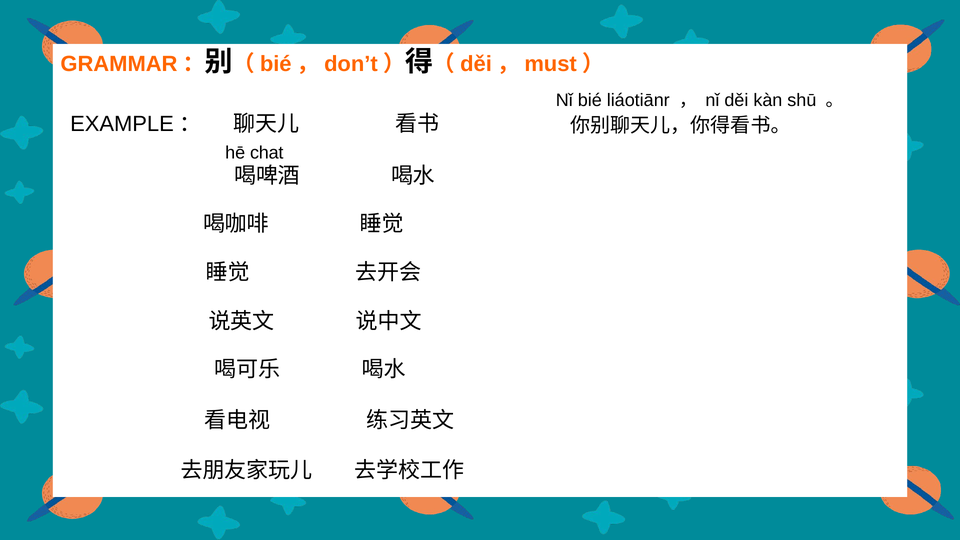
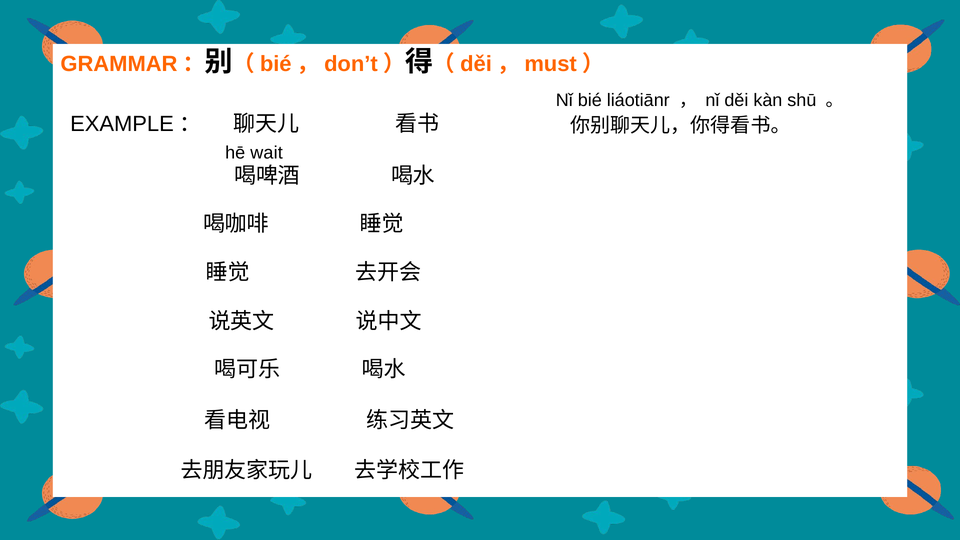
chat: chat -> wait (267, 153)
